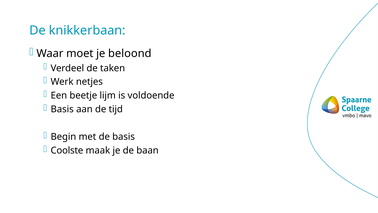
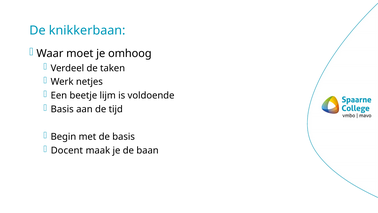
beloond: beloond -> omhoog (130, 53)
Coolste: Coolste -> Docent (67, 150)
